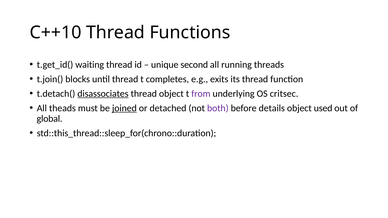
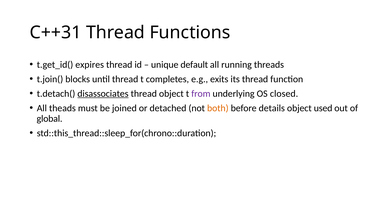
C++10: C++10 -> C++31 (56, 33)
waiting: waiting -> expires (90, 65)
second: second -> default (194, 65)
critsec: critsec -> closed (284, 94)
joined underline: present -> none (124, 108)
both colour: purple -> orange (218, 108)
